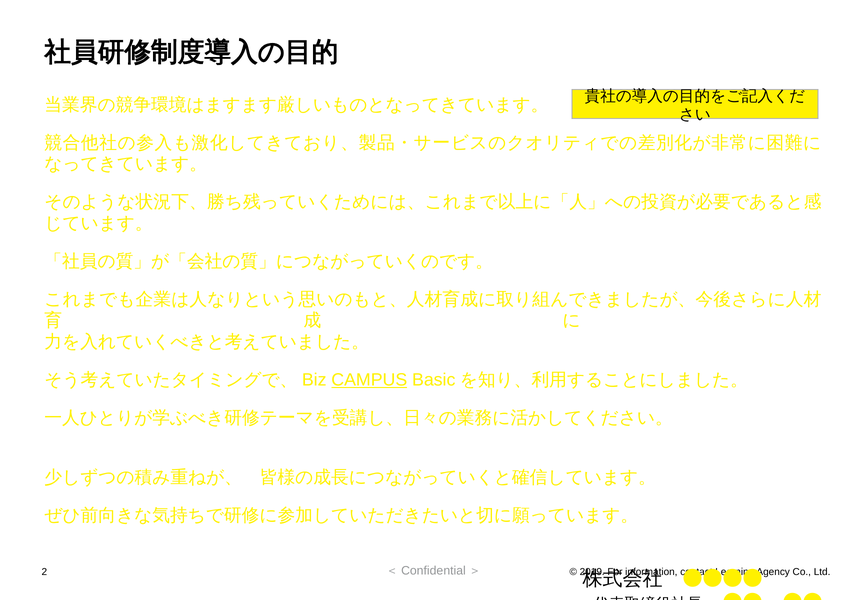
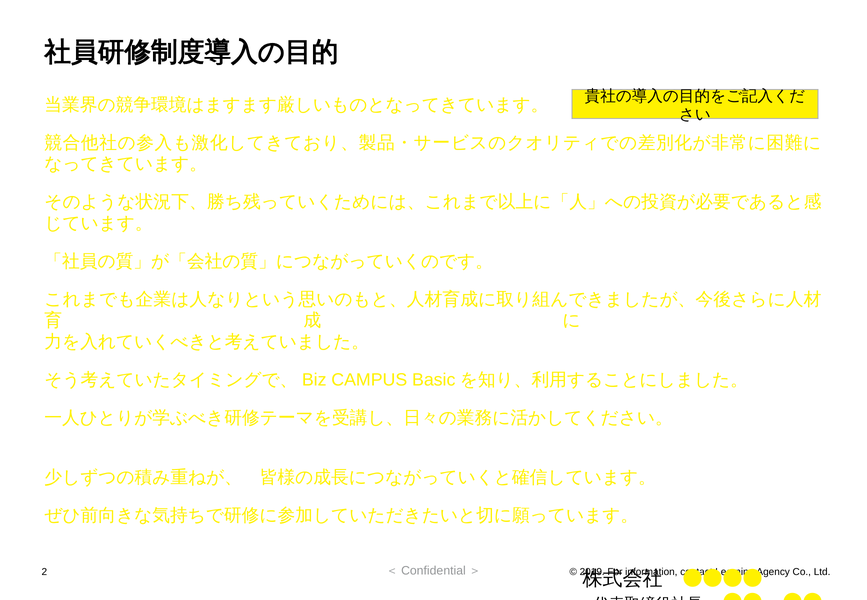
CAMPUS underline: present -> none (369, 380)
